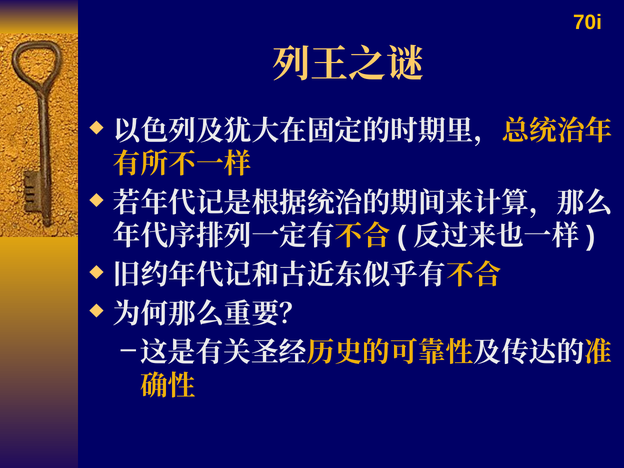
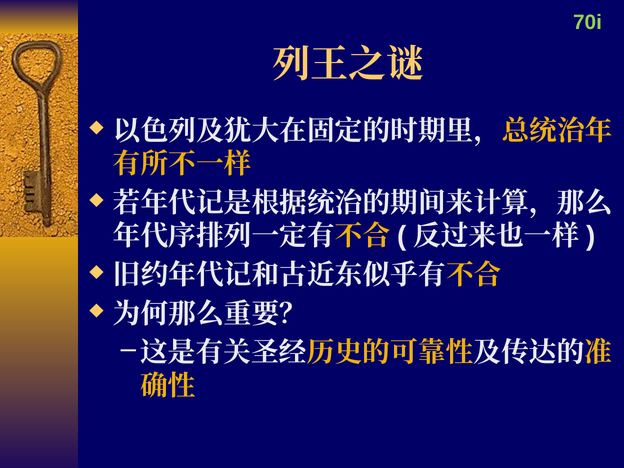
70i colour: yellow -> light green (587, 22)
